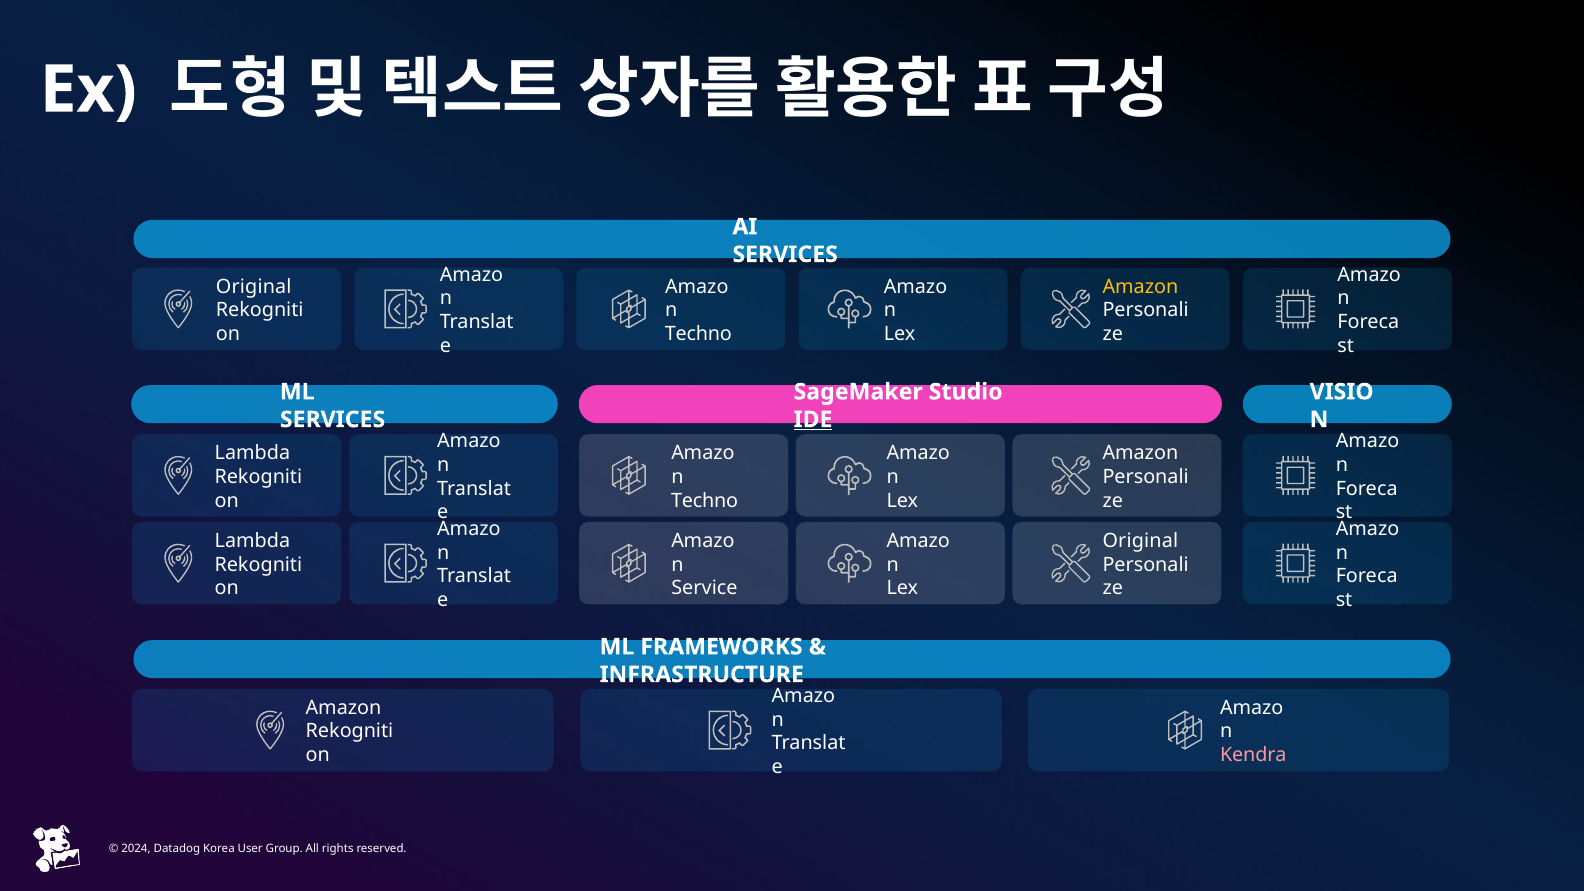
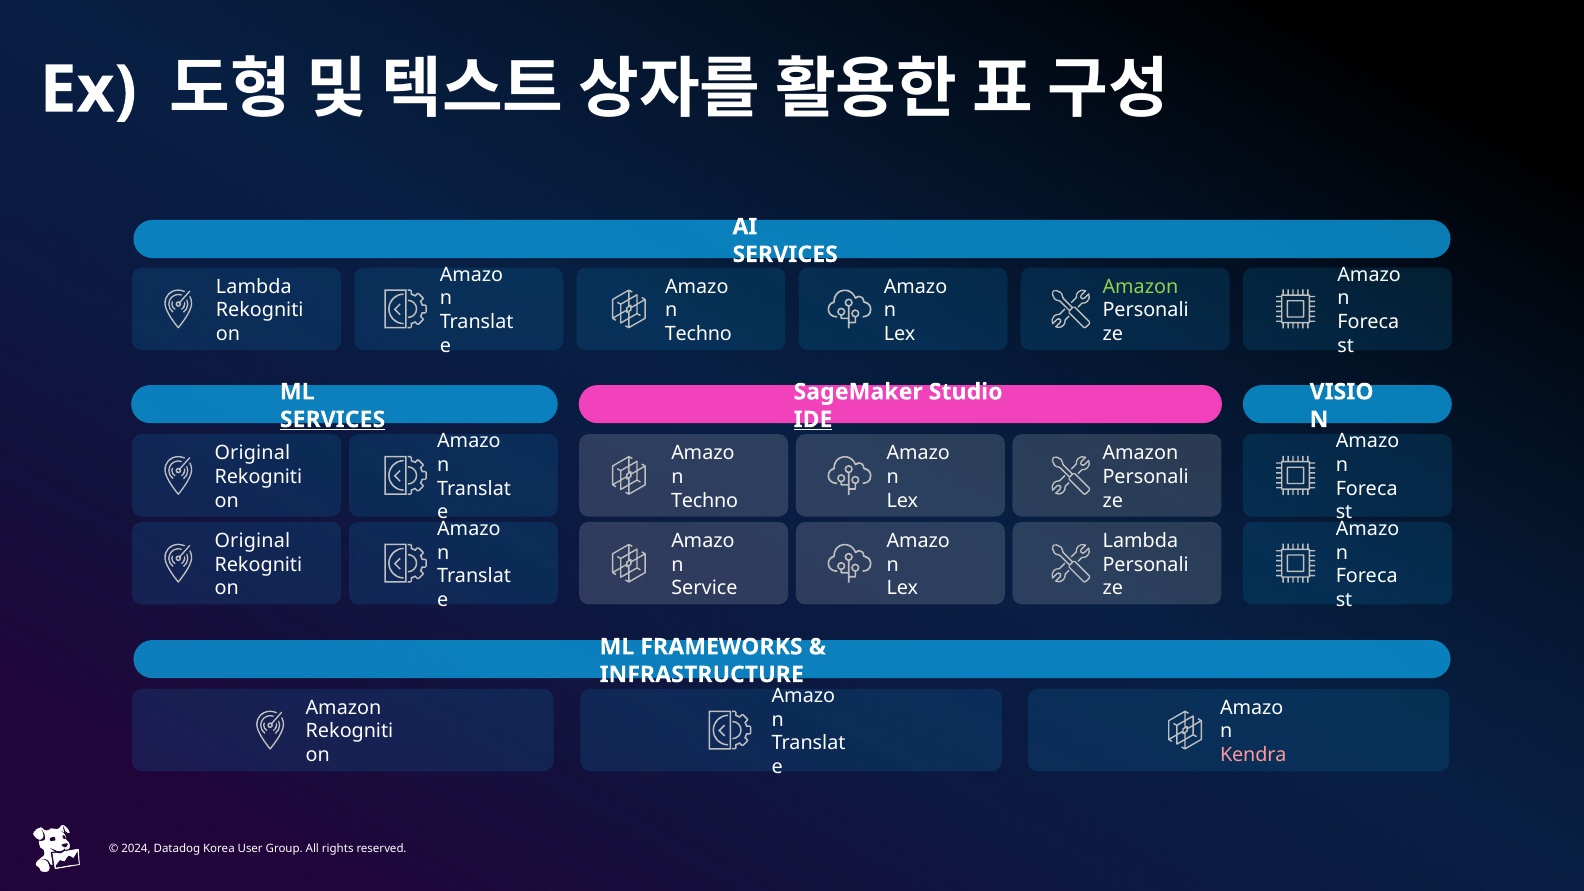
Original: Original -> Lambda (254, 286)
Amazon colour: yellow -> light green (1140, 286)
SERVICES underline: none -> present (333, 420)
Lambda: Lambda -> Original (252, 453)
Lambda: Lambda -> Original (252, 541)
Original: Original -> Lambda (1140, 541)
